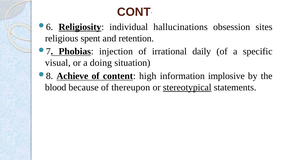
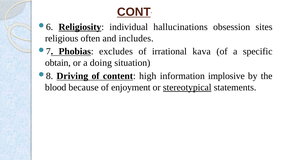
CONT underline: none -> present (134, 12)
spent: spent -> often (90, 38)
retention: retention -> includes (136, 38)
injection: injection -> excludes (116, 52)
daily: daily -> kava (202, 52)
visual: visual -> obtain (58, 63)
Achieve: Achieve -> Driving (72, 76)
thereupon: thereupon -> enjoyment (131, 88)
